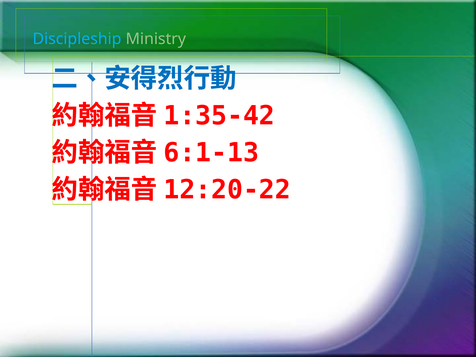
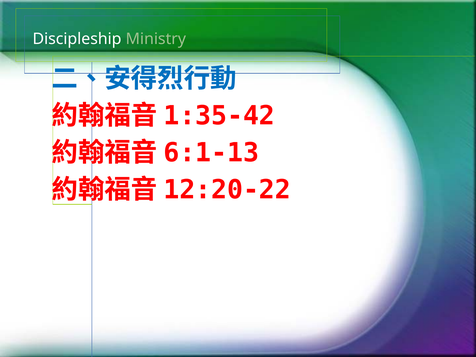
Discipleship colour: light blue -> white (77, 39)
